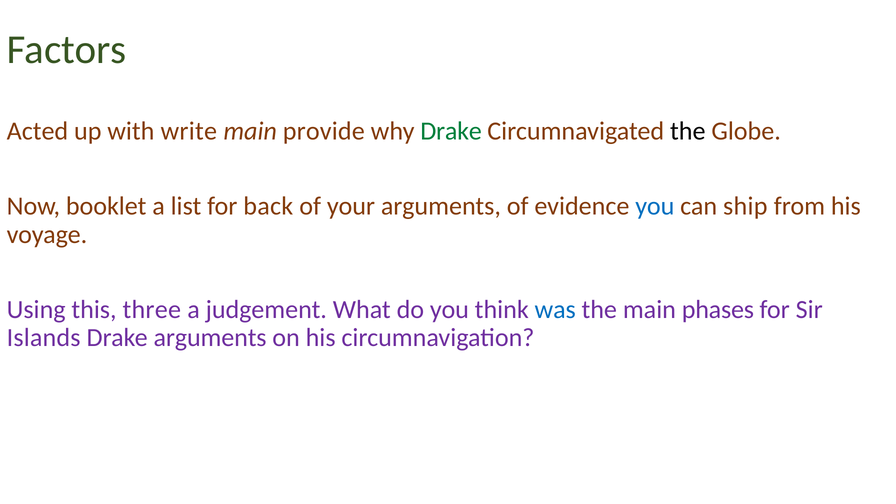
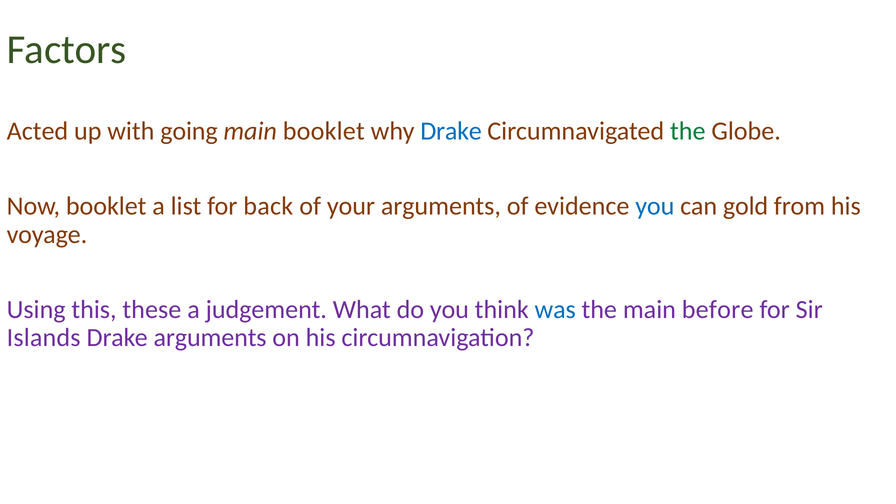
write: write -> going (189, 131)
main provide: provide -> booklet (324, 131)
Drake colour: green -> blue (451, 131)
the colour: black -> green (688, 131)
ship: ship -> gold (746, 206)
three: three -> these (152, 310)
phases: phases -> before (718, 310)
